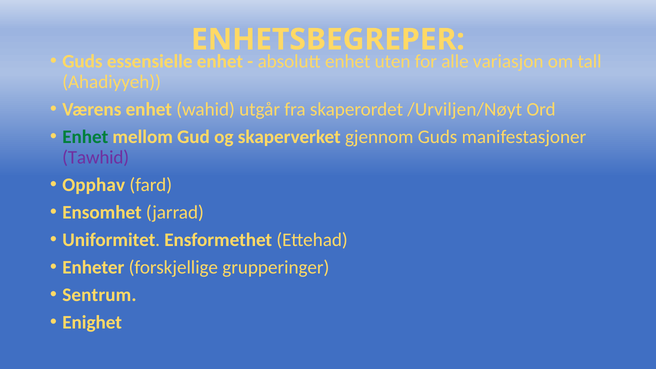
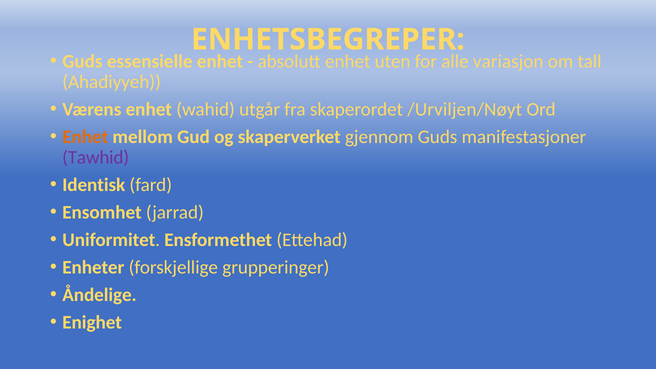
Enhet colour: green -> orange (85, 137)
Opphav: Opphav -> Identisk (94, 185)
Sentrum: Sentrum -> Åndelige (100, 295)
